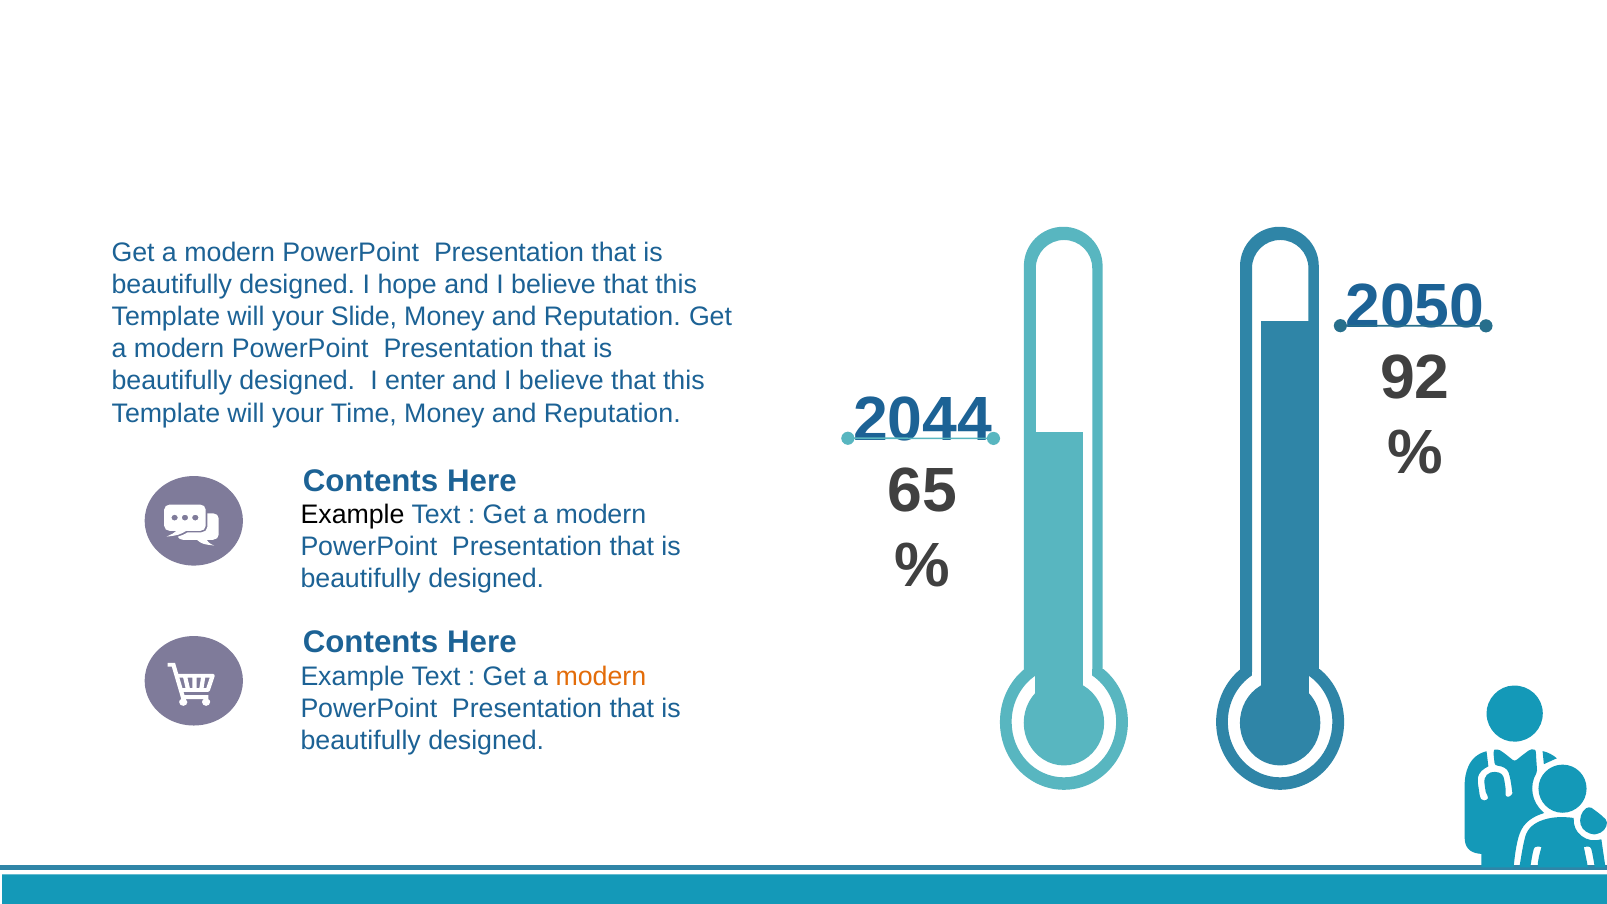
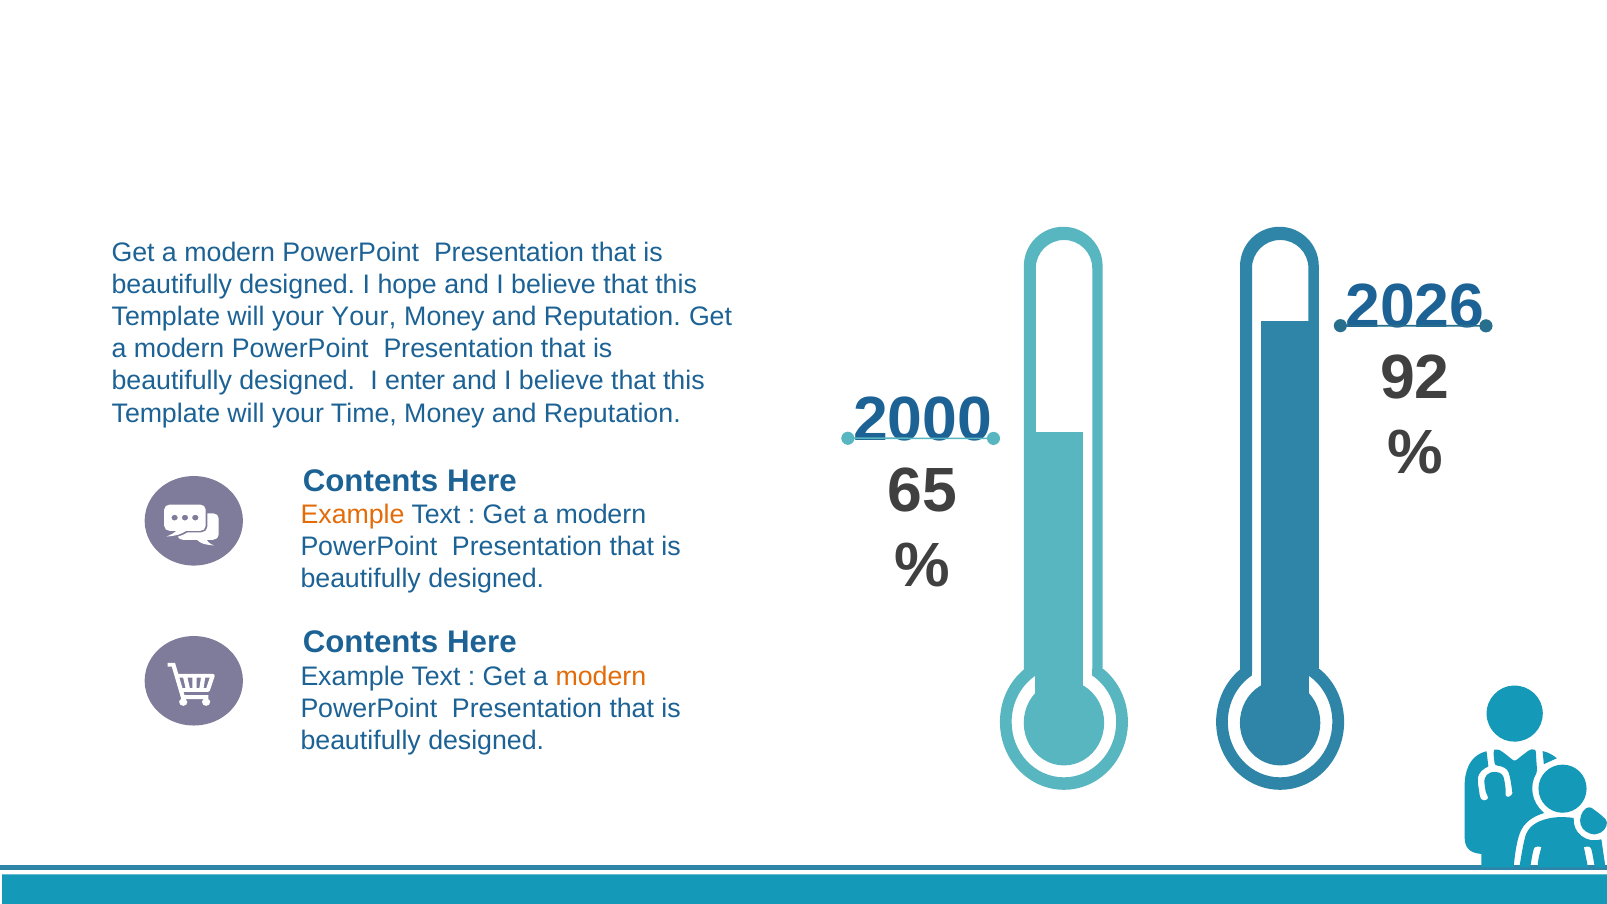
2050: 2050 -> 2026 (1415, 307)
your Slide: Slide -> Your (364, 317)
2044: 2044 -> 2000 (922, 420)
Example colour: black -> orange (353, 514)
